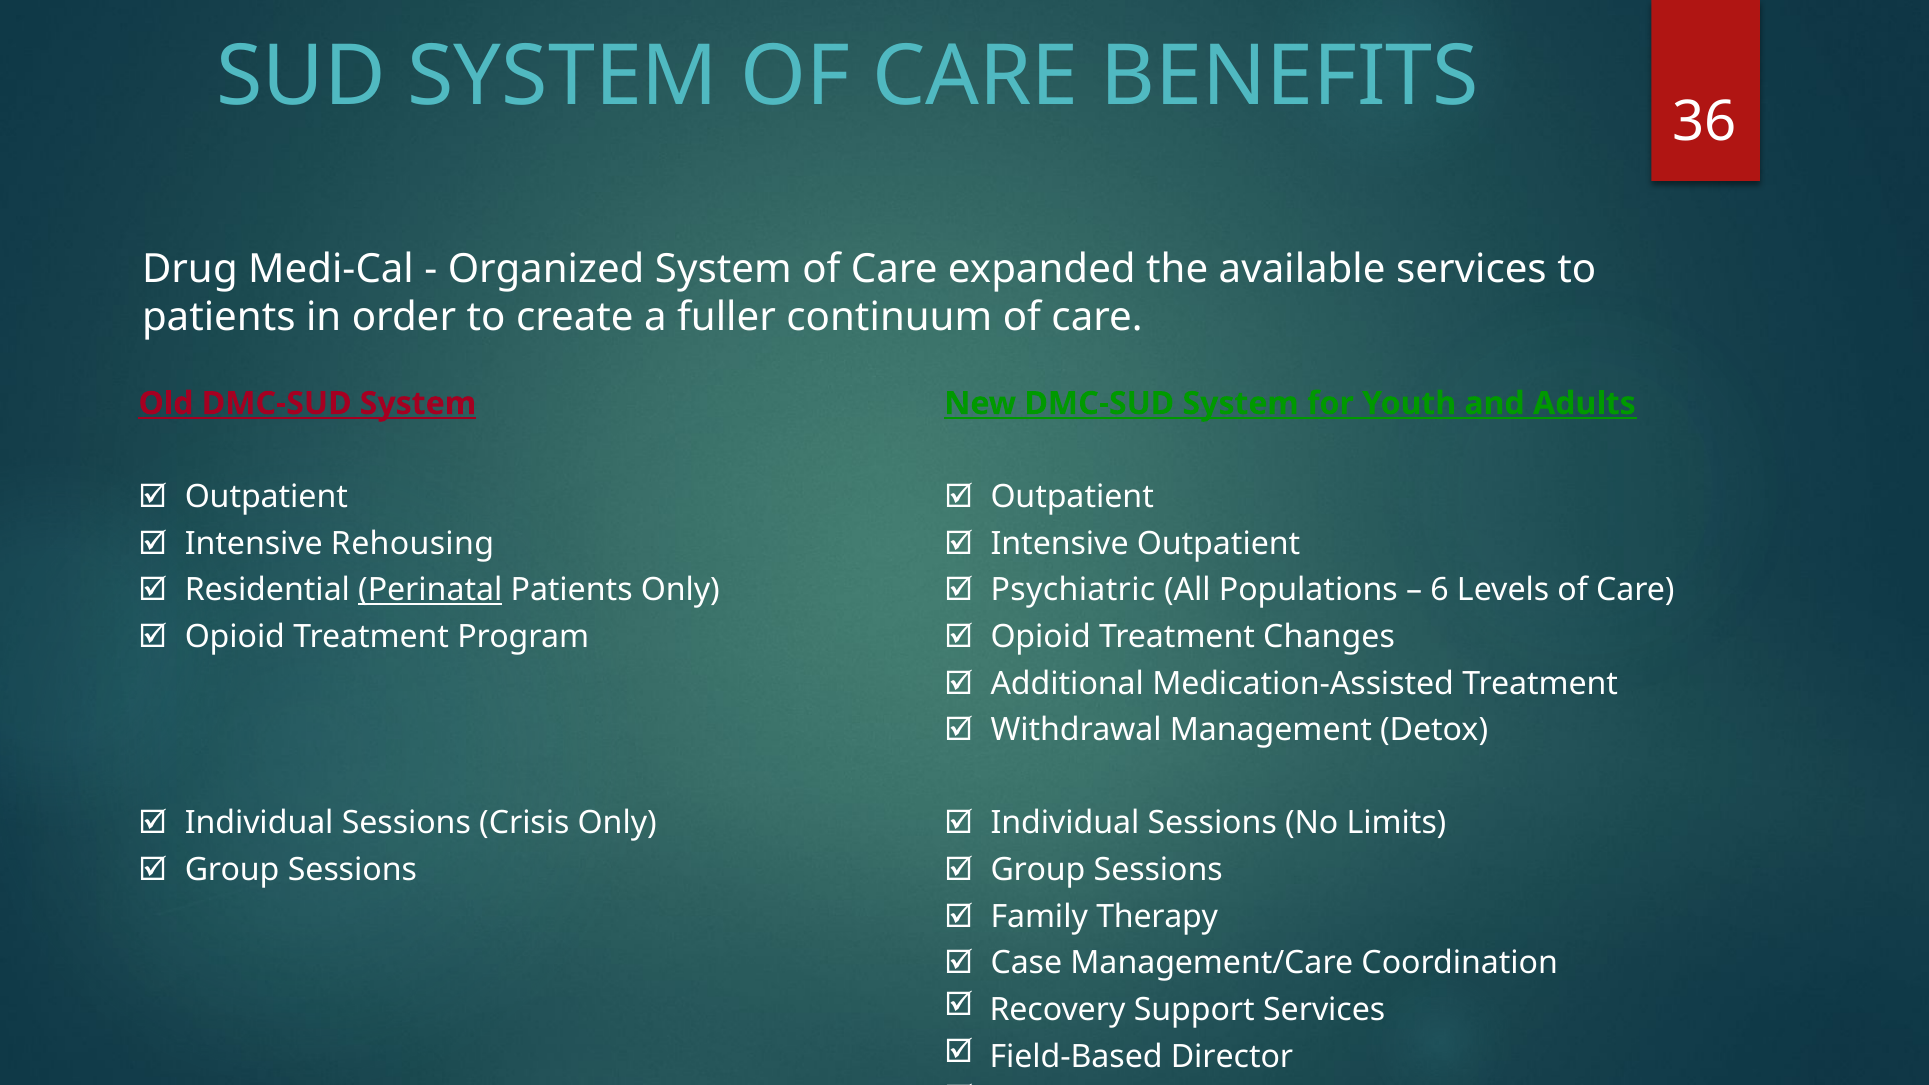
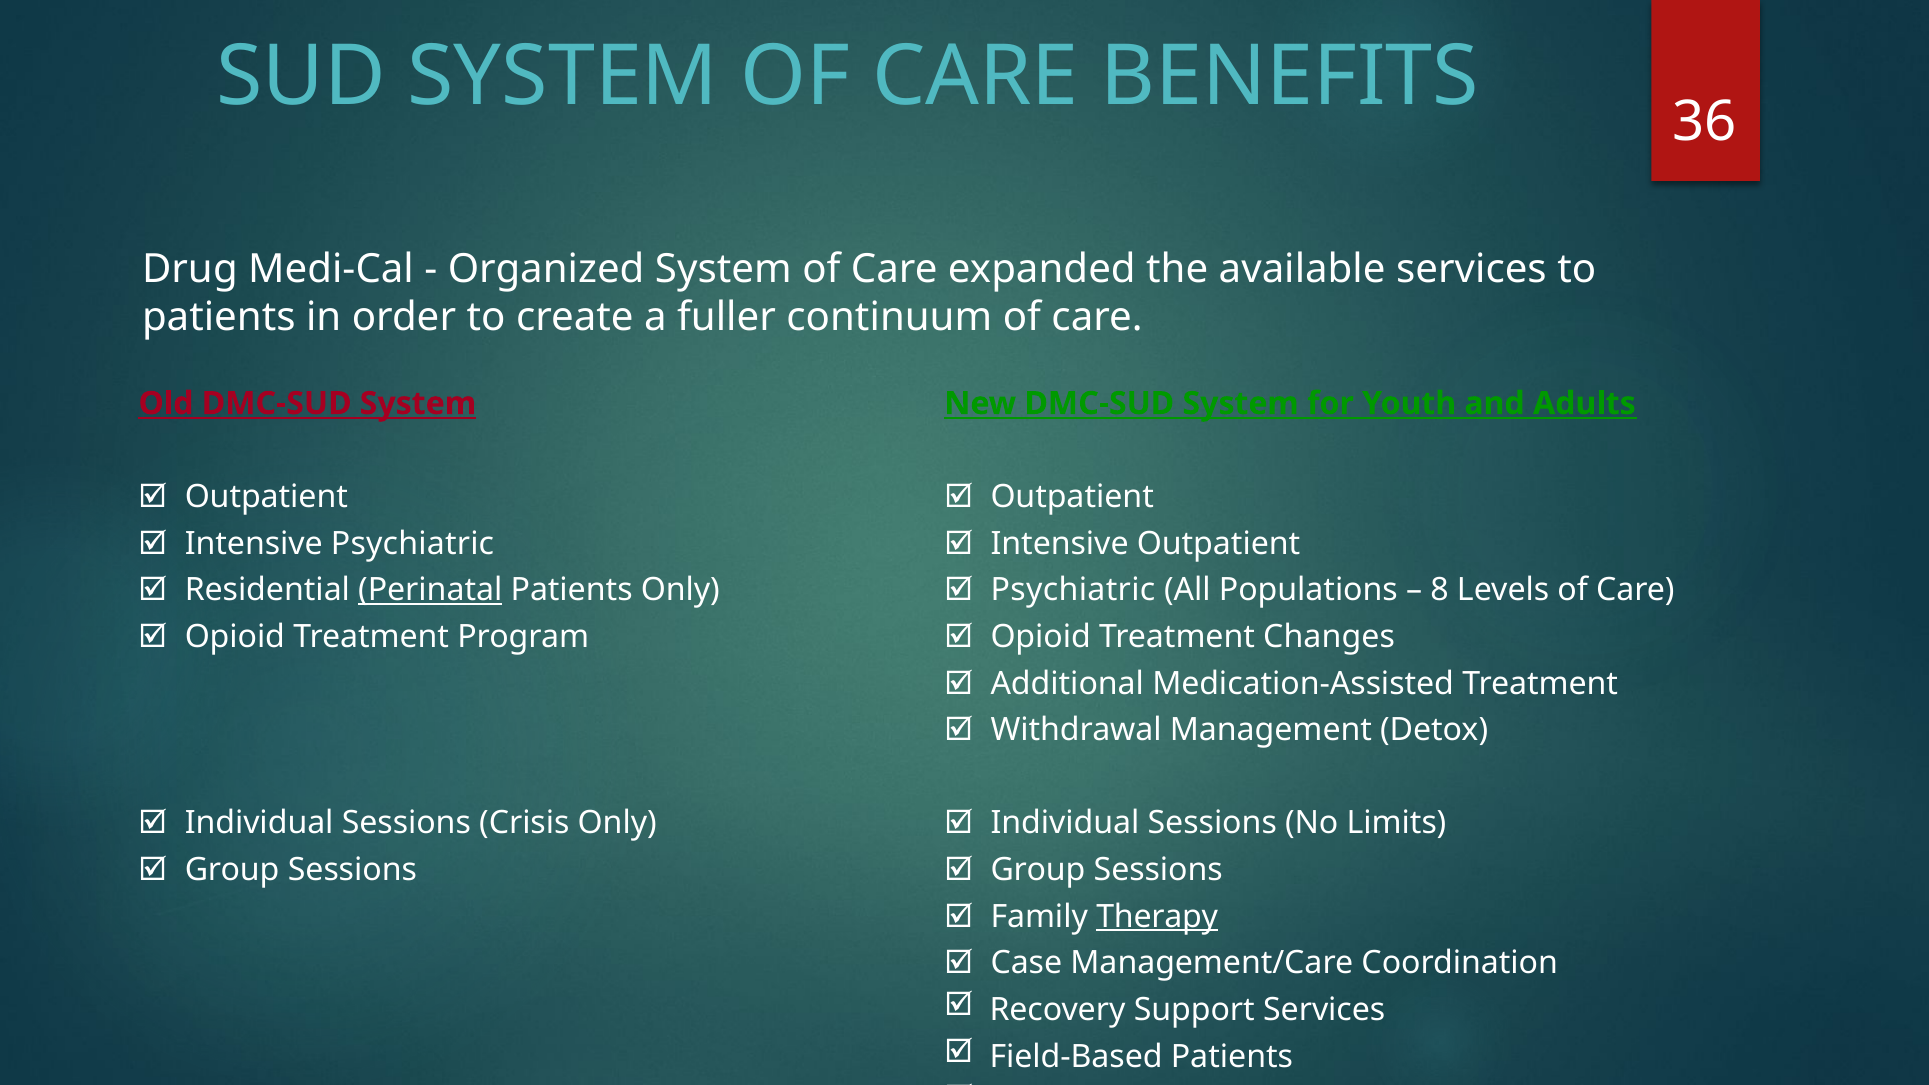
Intensive Rehousing: Rehousing -> Psychiatric (413, 543)
6: 6 -> 8 (1439, 590)
Therapy underline: none -> present (1157, 917)
Field-Based Director: Director -> Patients (1232, 1057)
